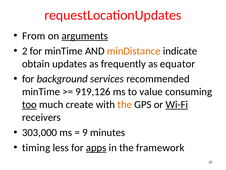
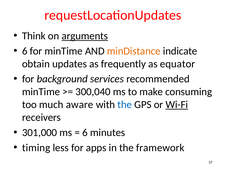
From: From -> Think (34, 36)
2: 2 -> 6 (25, 51)
919,126: 919,126 -> 300,040 (93, 92)
value: value -> make (151, 92)
too underline: present -> none (29, 104)
create: create -> aware (80, 104)
the colour: orange -> blue (125, 104)
303,000: 303,000 -> 301,000 (40, 132)
9: 9 -> 6 (85, 132)
apps underline: present -> none (96, 147)
